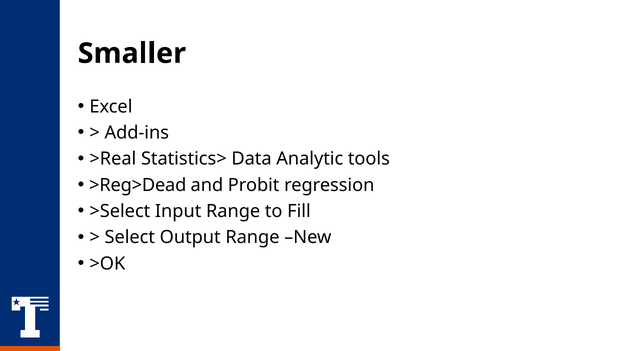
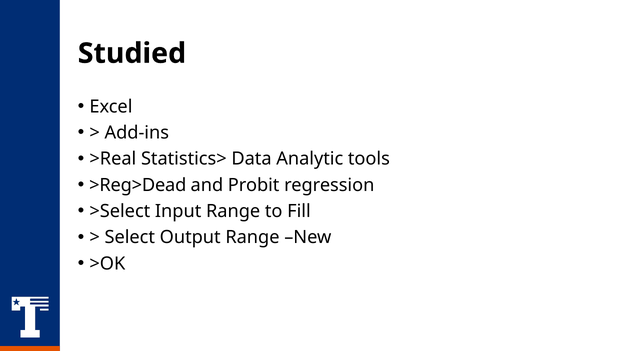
Smaller: Smaller -> Studied (132, 53)
